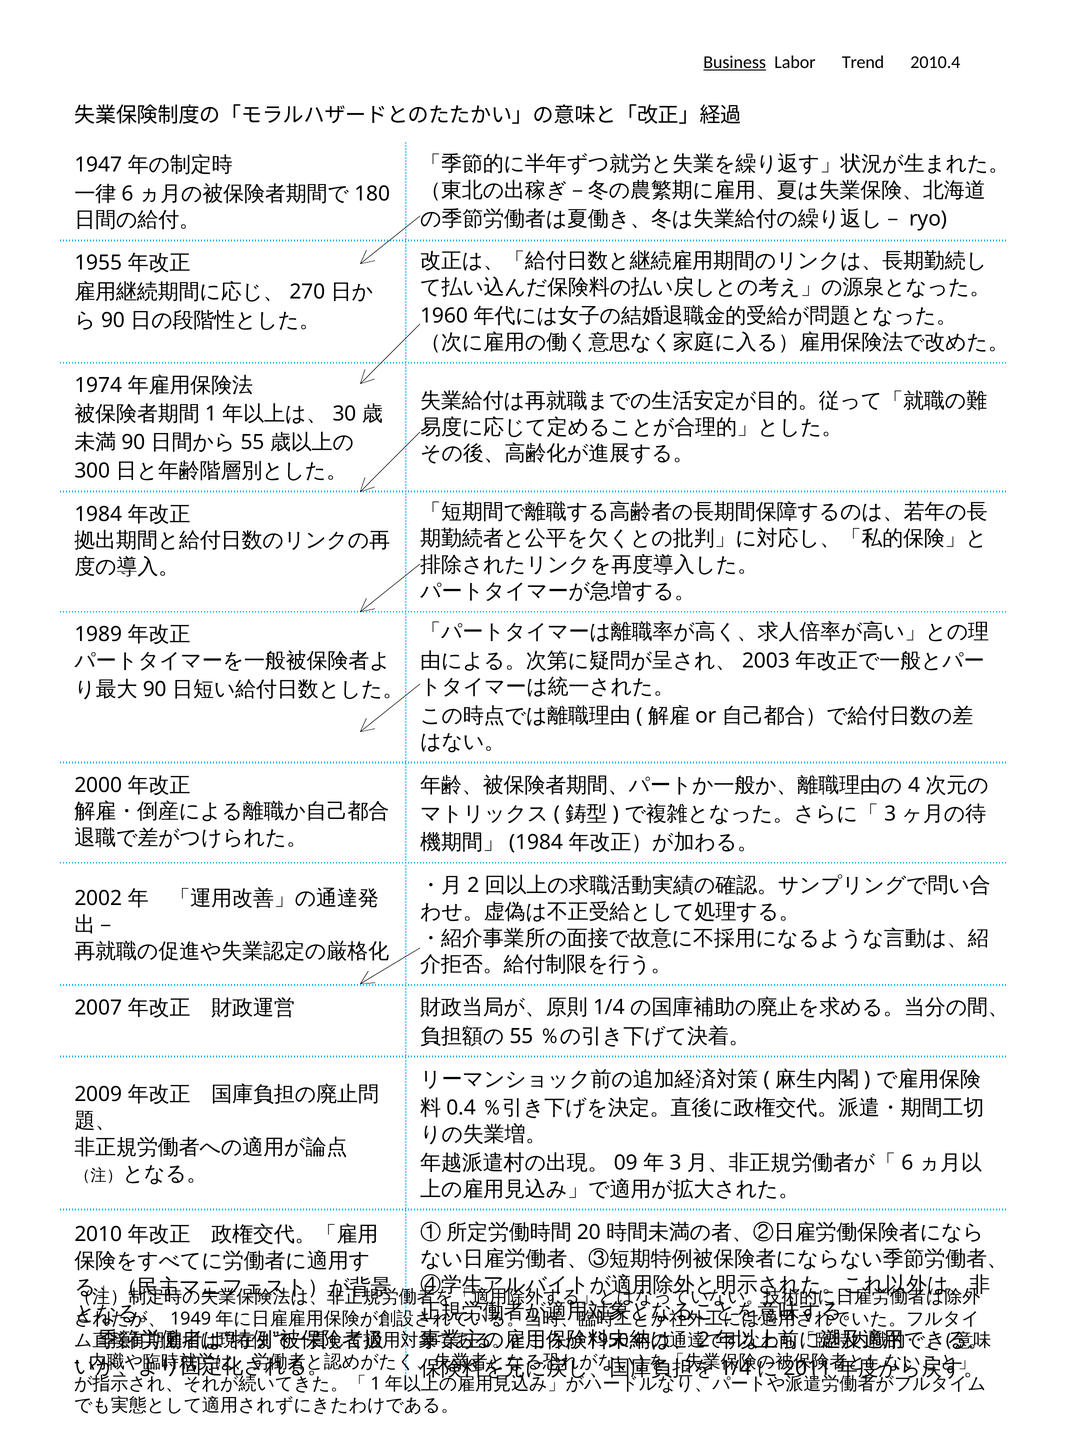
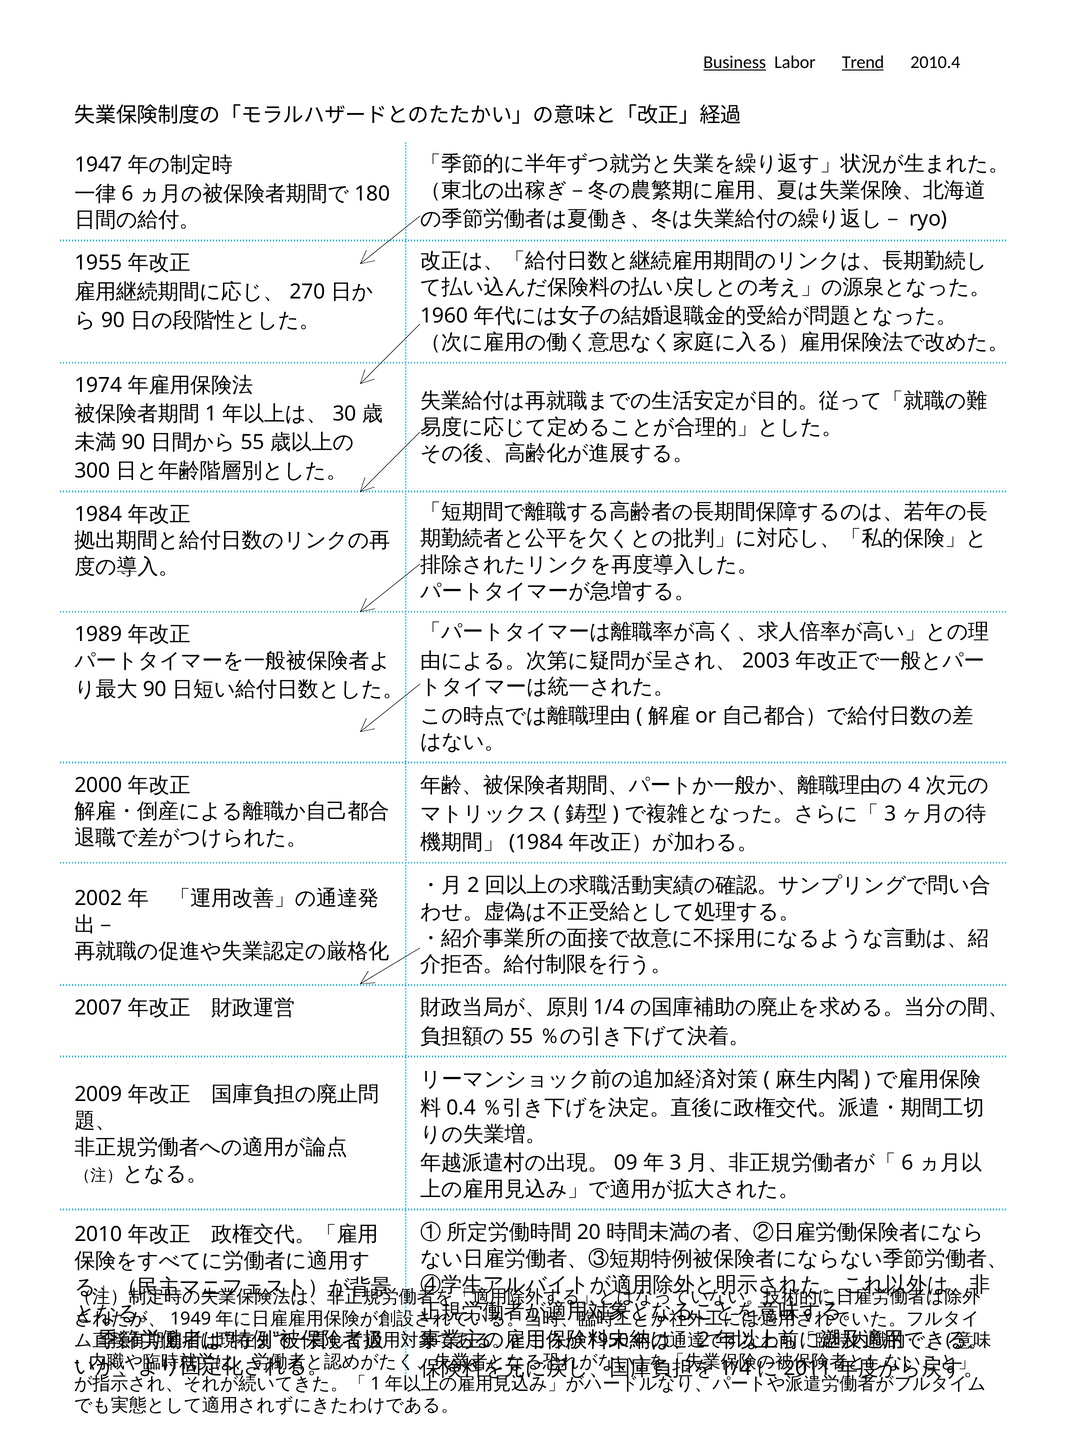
Trend underline: none -> present (863, 62)
